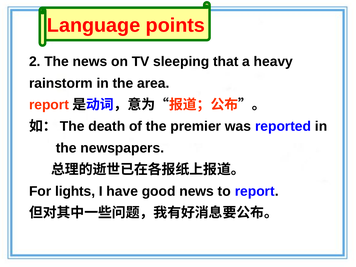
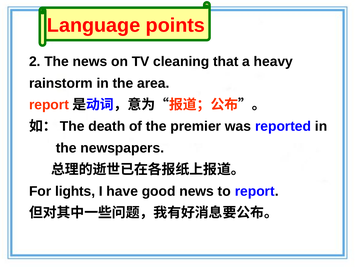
sleeping: sleeping -> cleaning (181, 62)
